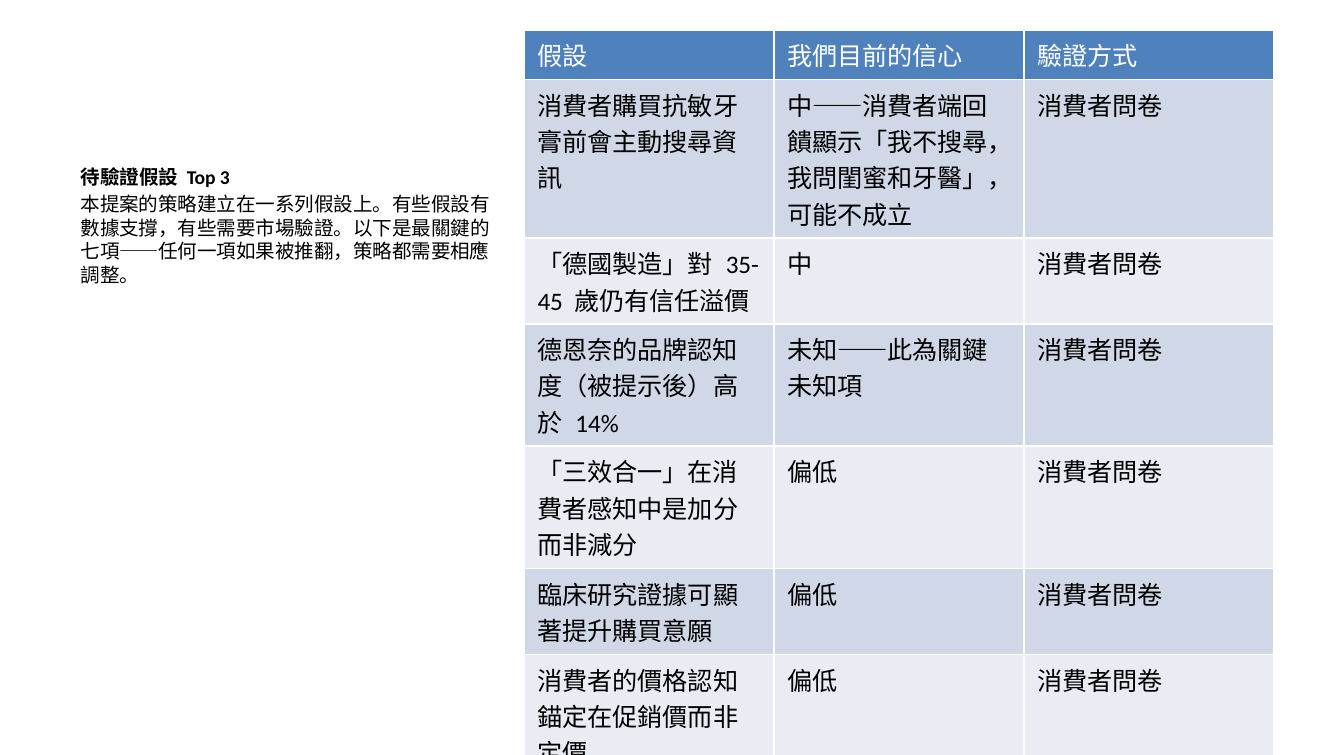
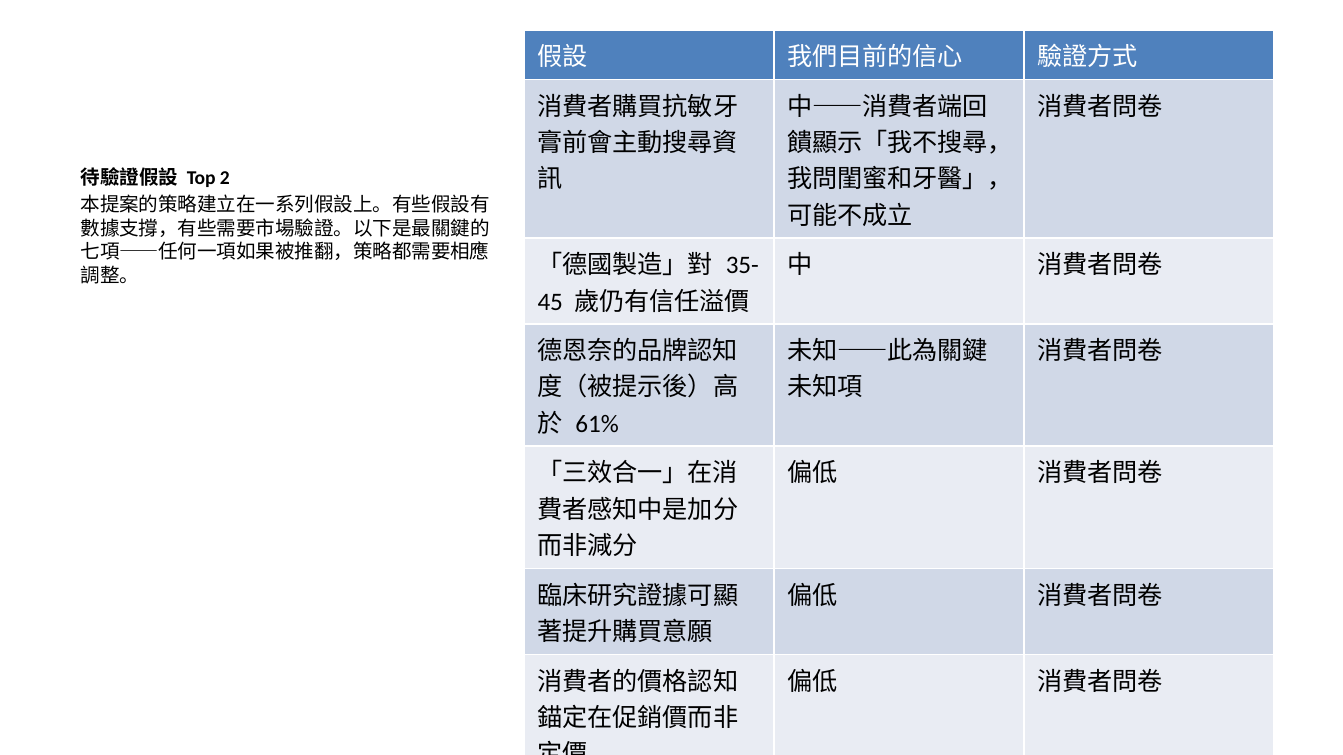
3: 3 -> 2 (225, 178)
14%: 14% -> 61% (597, 424)
